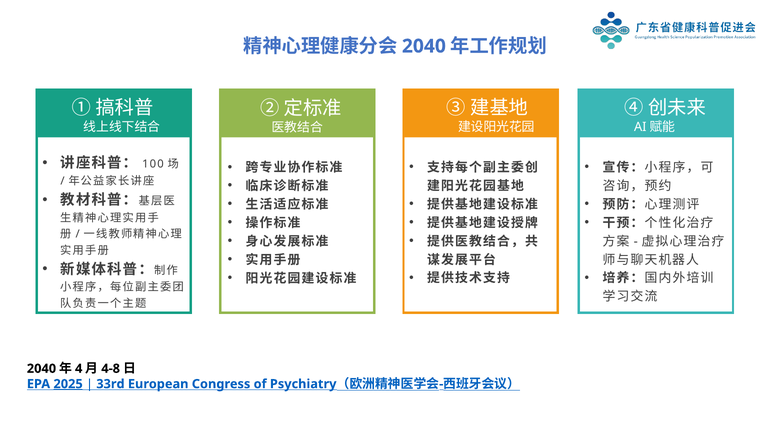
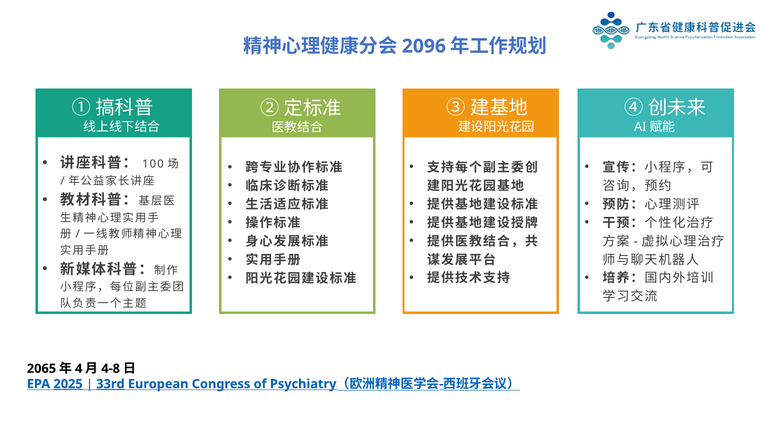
2040: 2040 -> 2096 (424, 46)
2040: 2040 -> 2065 (41, 369)
33rd underline: none -> present (110, 384)
